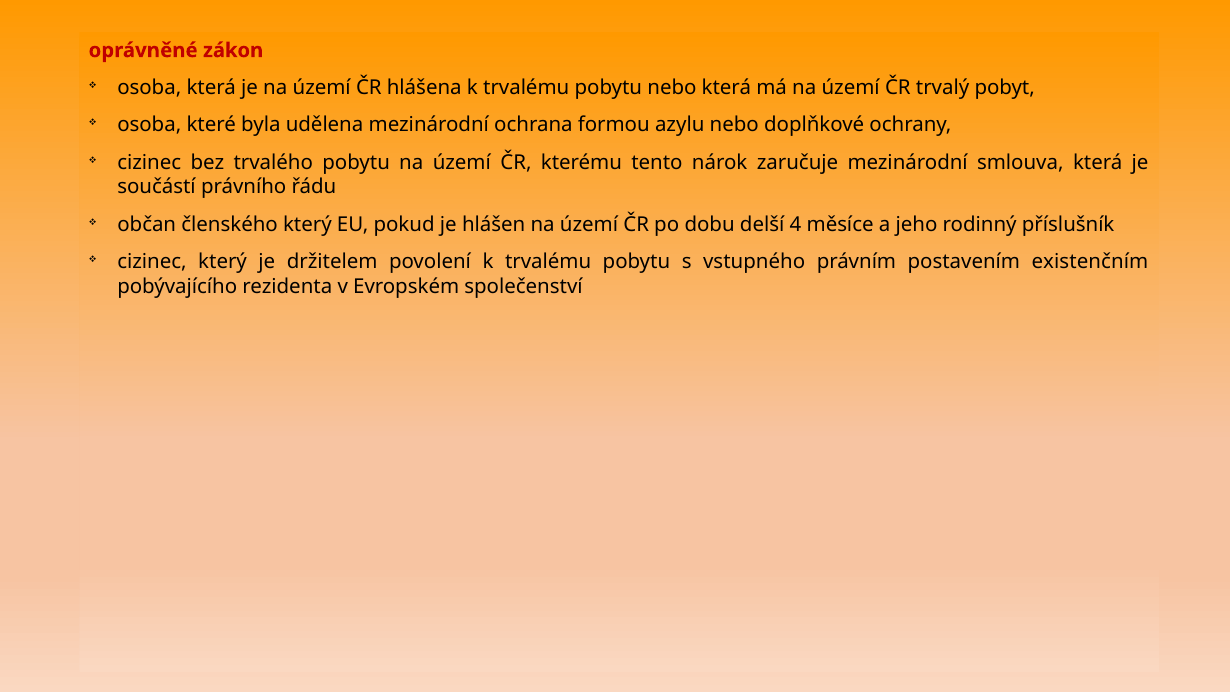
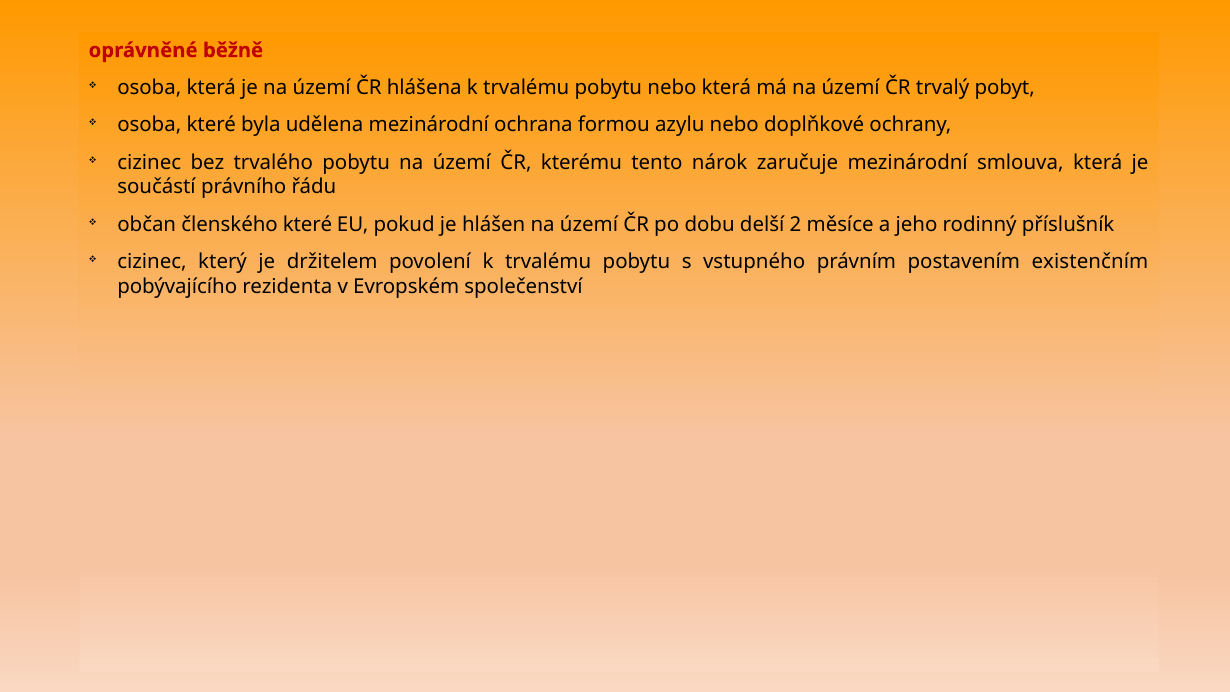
zákon: zákon -> běžně (233, 50)
členského který: který -> které (308, 224)
4: 4 -> 2 (796, 224)
